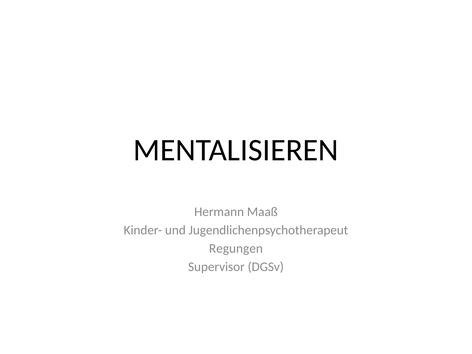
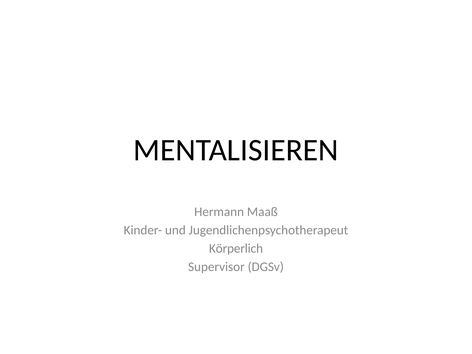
Regungen: Regungen -> Körperlich (236, 249)
